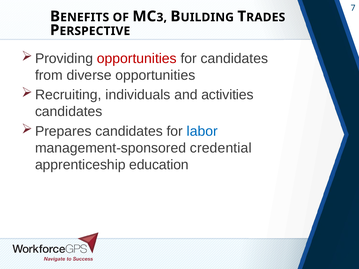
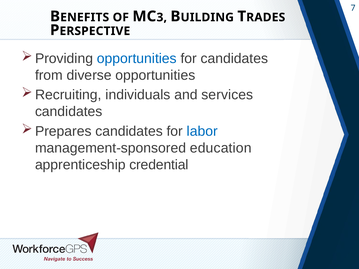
opportunities colour: red -> blue (137, 59)
activities: activities -> services (227, 95)
credential: credential -> education (221, 148)
education: education -> credential (159, 165)
